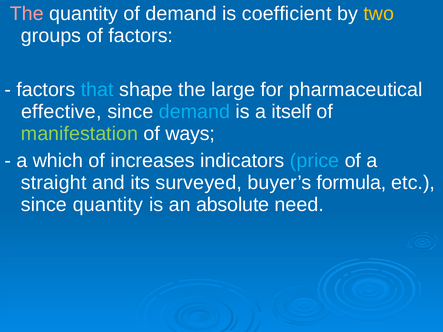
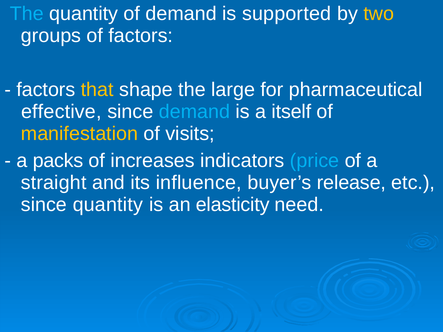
The colour: pink -> light blue (27, 14)
coefficient: coefficient -> supported (287, 14)
that colour: light blue -> yellow (97, 90)
manifestation colour: light green -> yellow (80, 134)
ways: ways -> visits (190, 134)
which: which -> packs (58, 161)
surveyed: surveyed -> influence (199, 183)
formula: formula -> release (351, 183)
absolute: absolute -> elasticity (233, 205)
